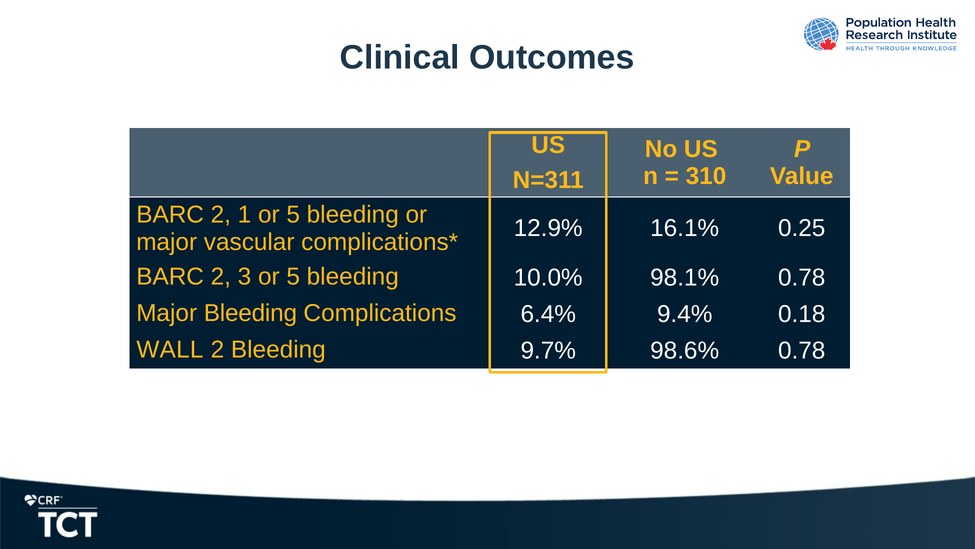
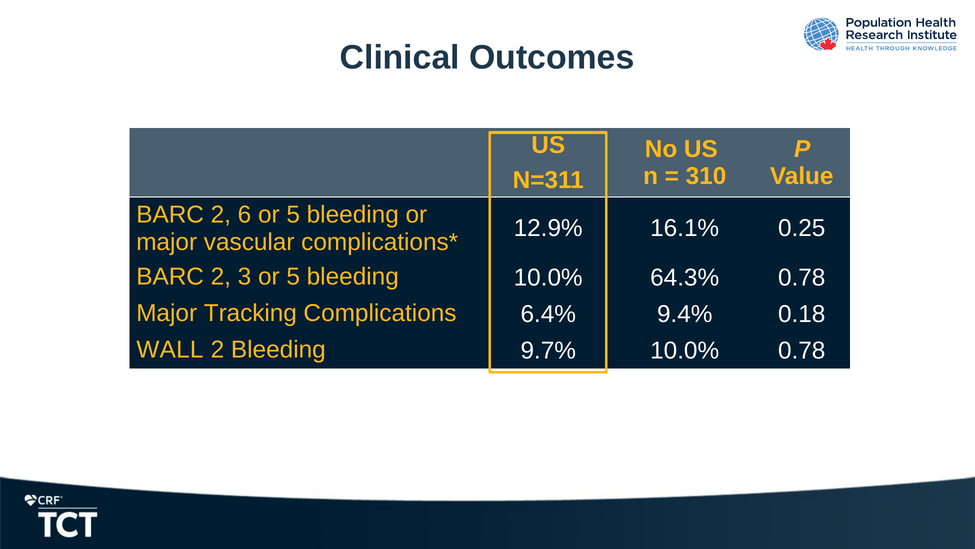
1: 1 -> 6 (245, 214)
98.1%: 98.1% -> 64.3% (685, 277)
Major Bleeding: Bleeding -> Tracking (250, 313)
9.7% 98.6%: 98.6% -> 10.0% (685, 350)
